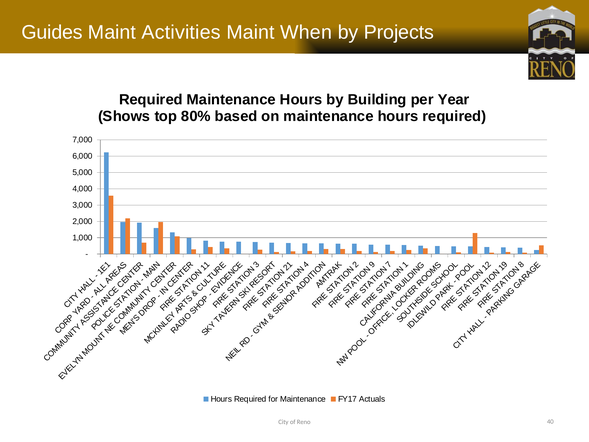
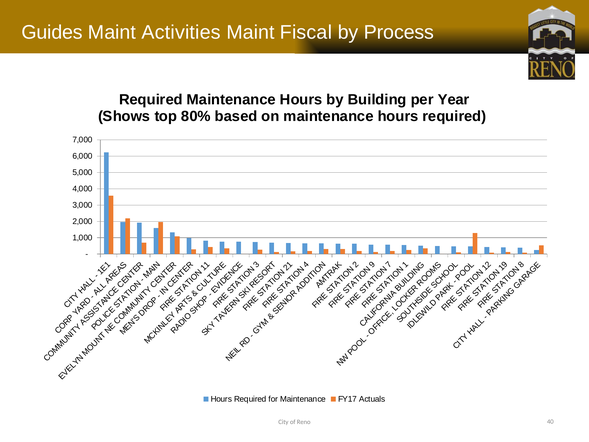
When: When -> Fiscal (306, 32)
Projects: Projects -> Process (399, 32)
